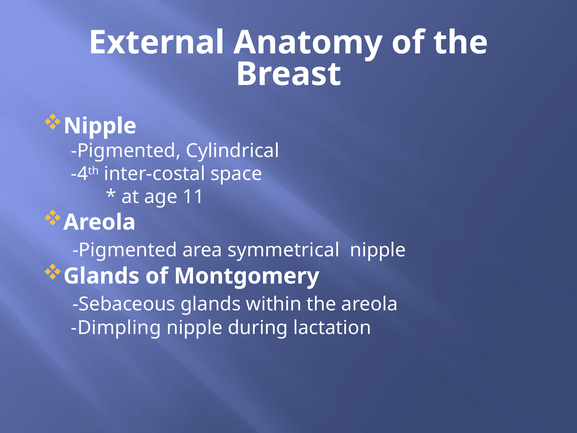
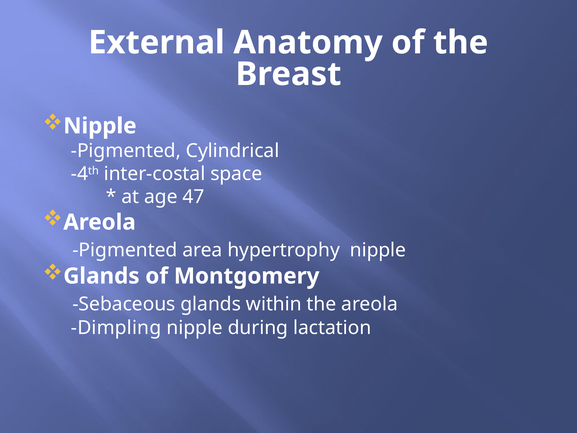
11: 11 -> 47 (194, 197)
symmetrical: symmetrical -> hypertrophy (284, 250)
